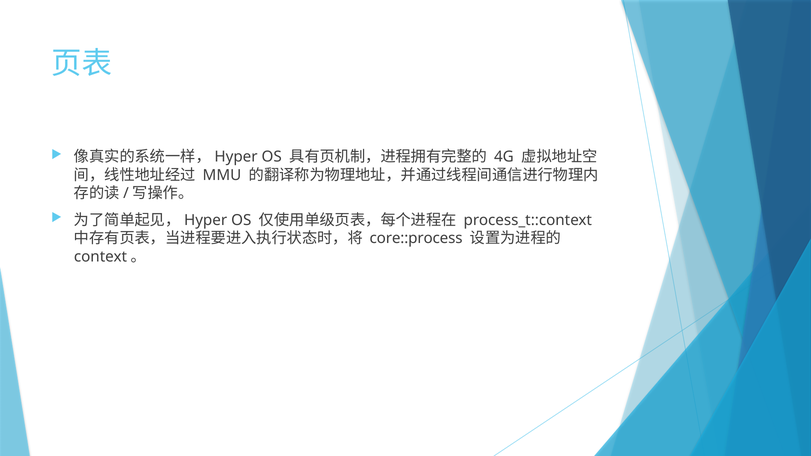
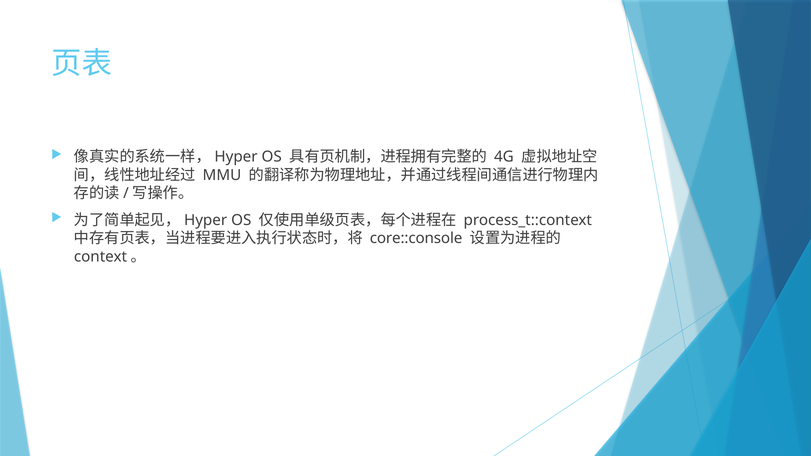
core::process: core::process -> core::console (416, 238)
